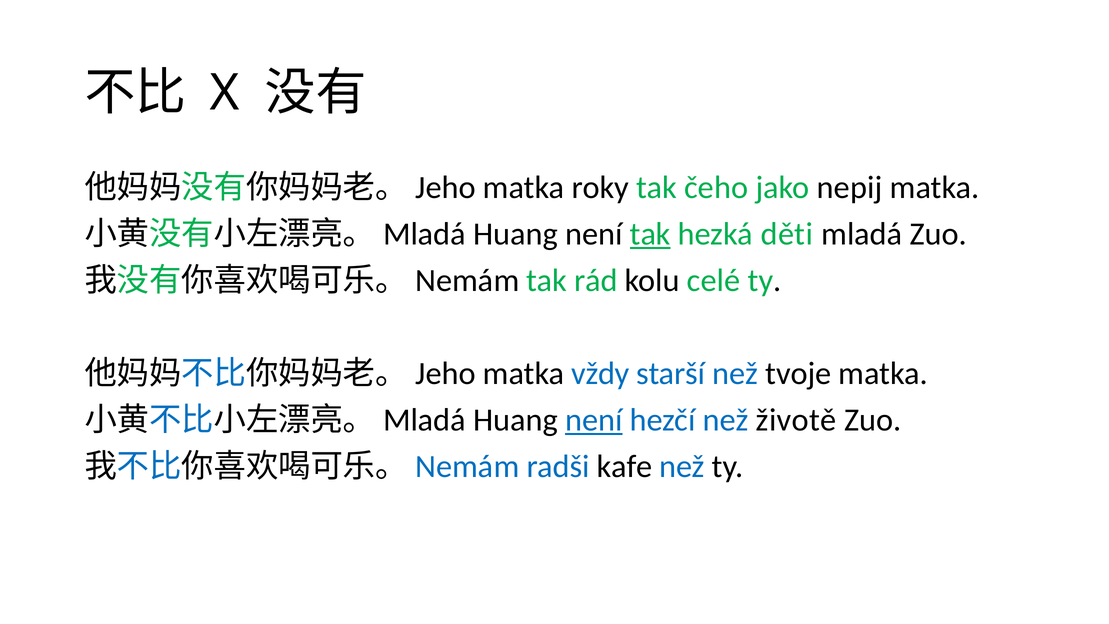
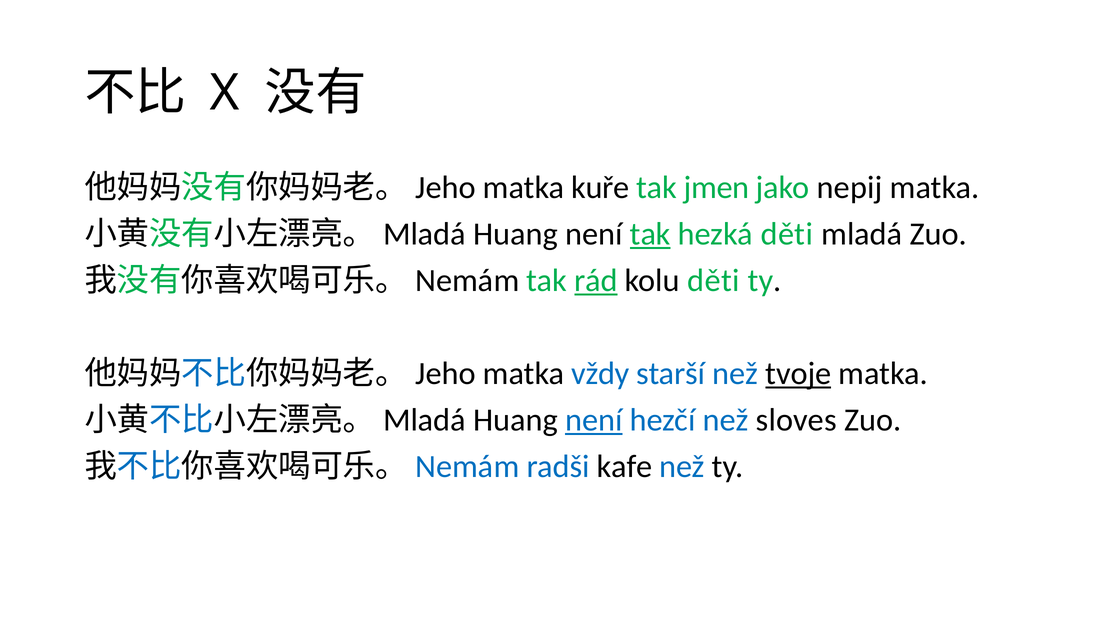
roky: roky -> kuře (600, 188)
čeho: čeho -> jmen (716, 188)
rád underline: none -> present (596, 280)
kolu celé: celé -> děti (714, 280)
tvoje underline: none -> present (798, 373)
životě: životě -> sloves (796, 420)
